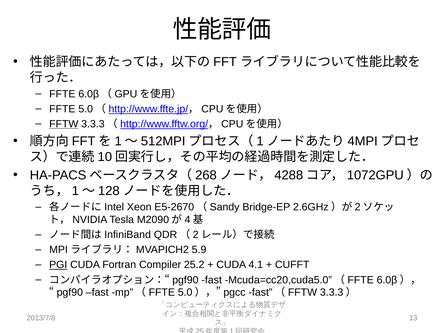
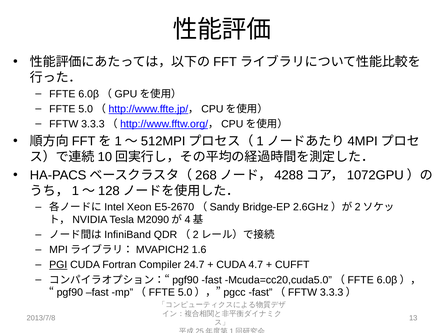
FFTW underline: present -> none (64, 124)
5.9: 5.9 -> 1.6 (199, 250)
25.2: 25.2 -> 24.7 (194, 265)
4.1: 4.1 -> 4.7 (256, 265)
